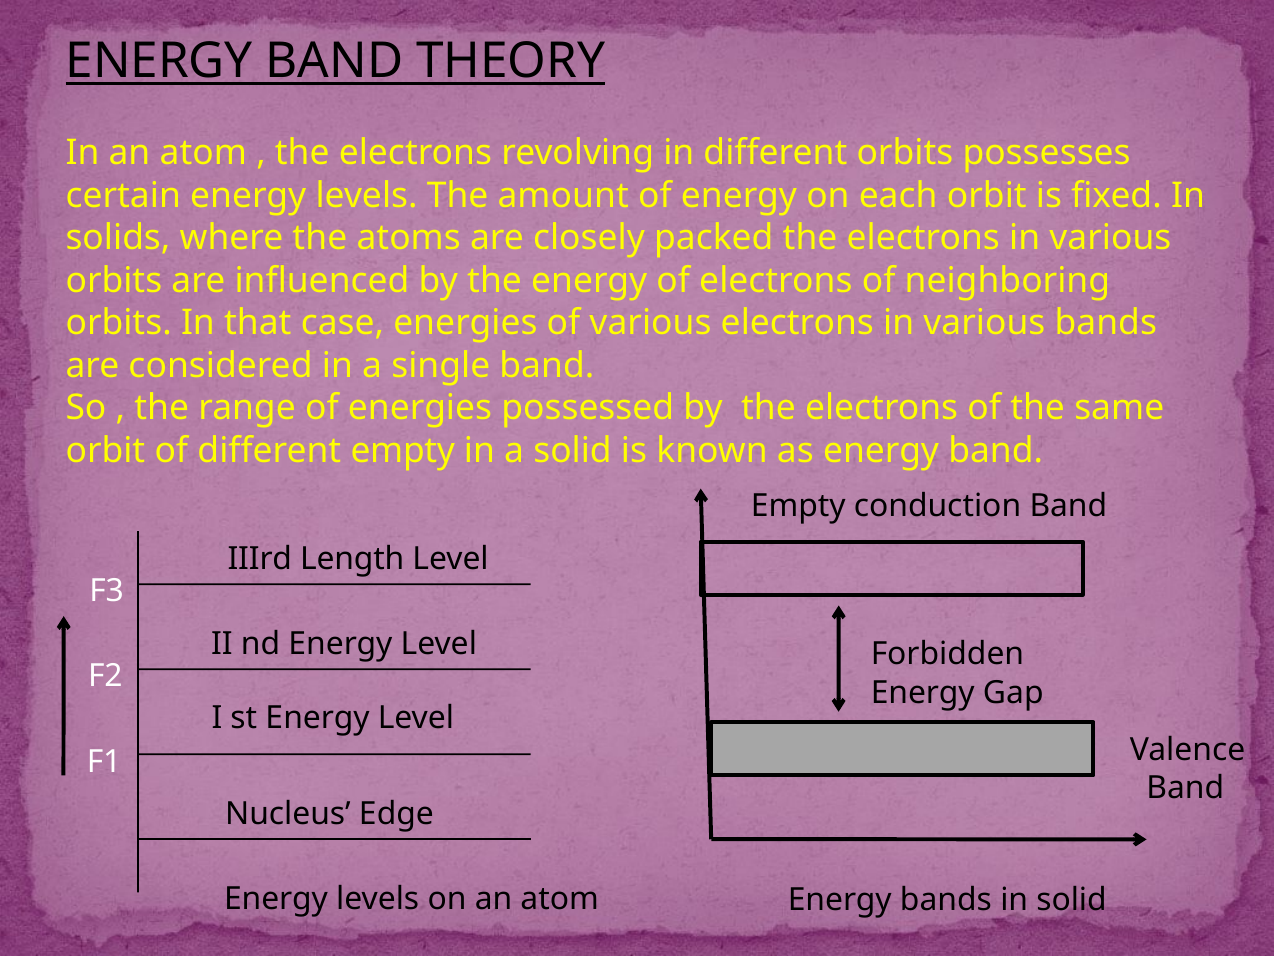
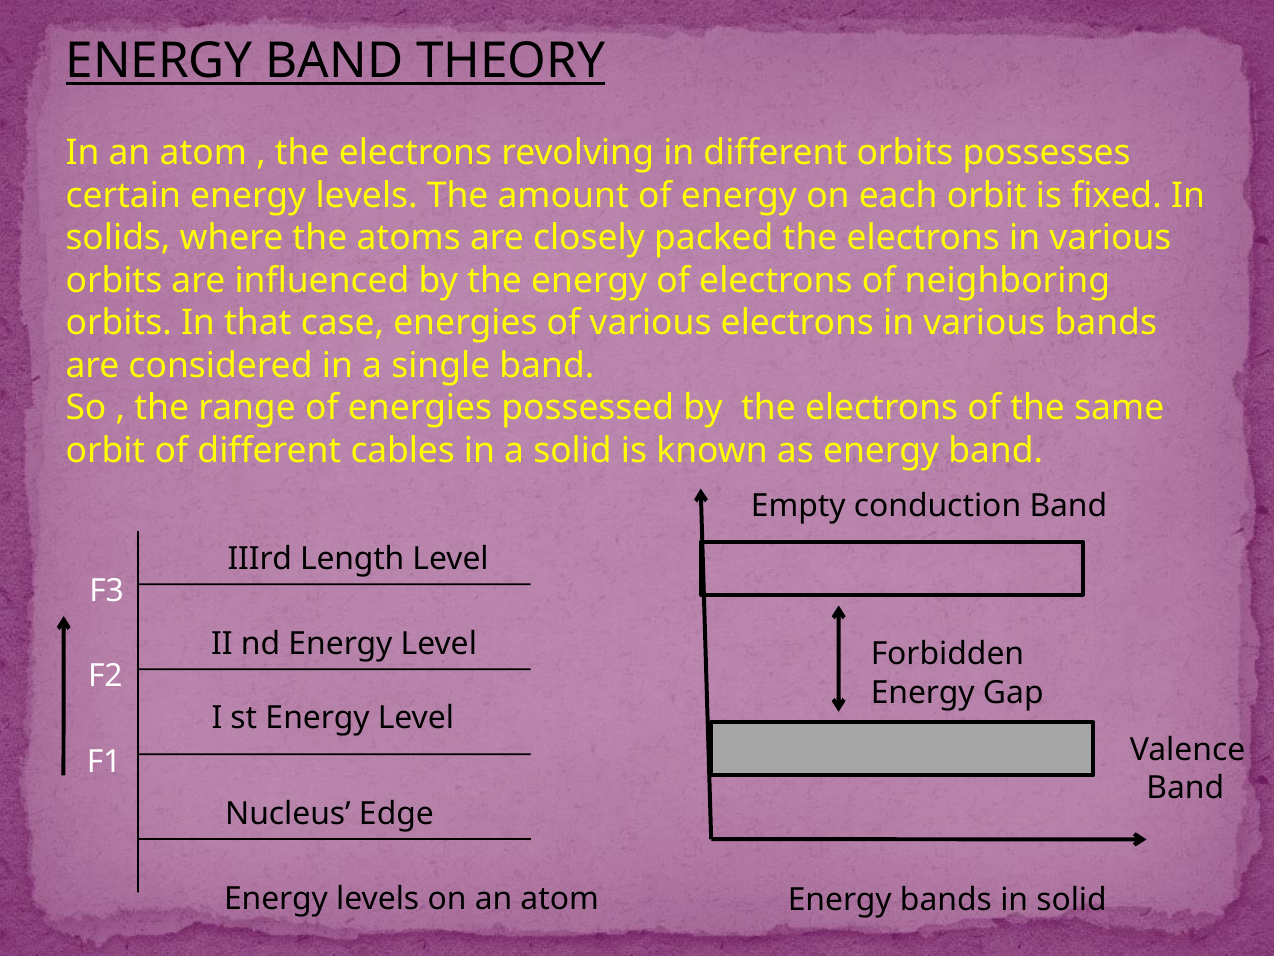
different empty: empty -> cables (403, 451)
